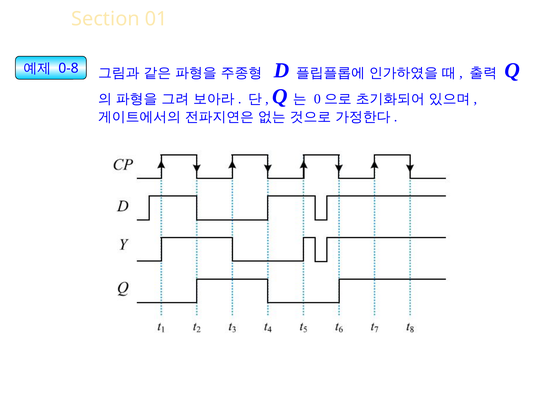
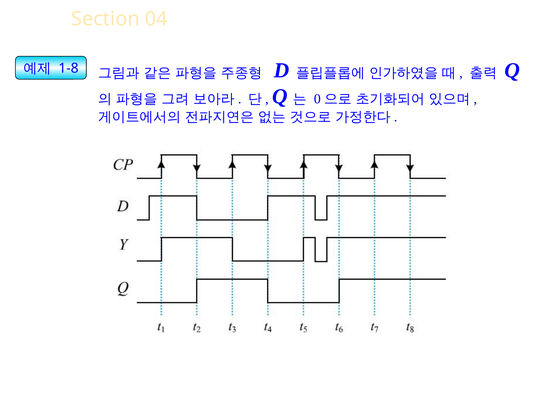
01: 01 -> 04 (156, 19)
0-8: 0-8 -> 1-8 (69, 68)
